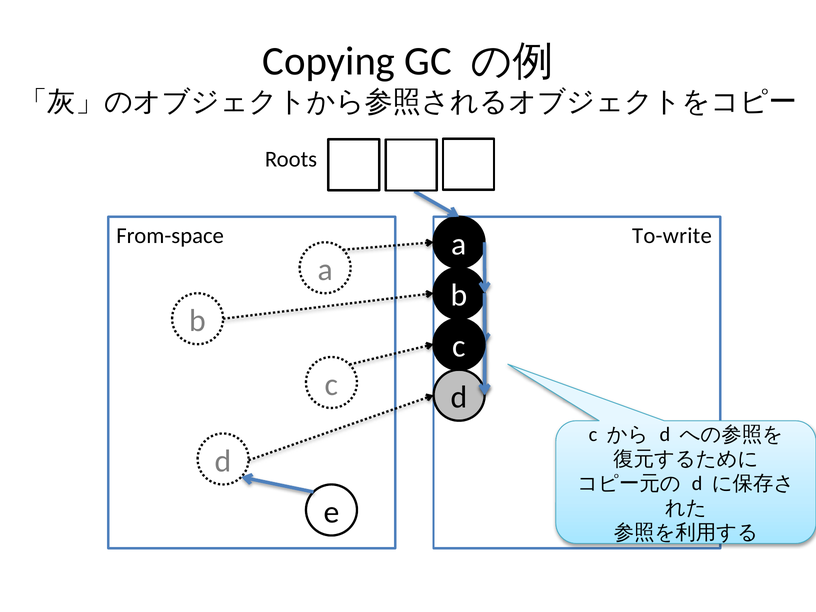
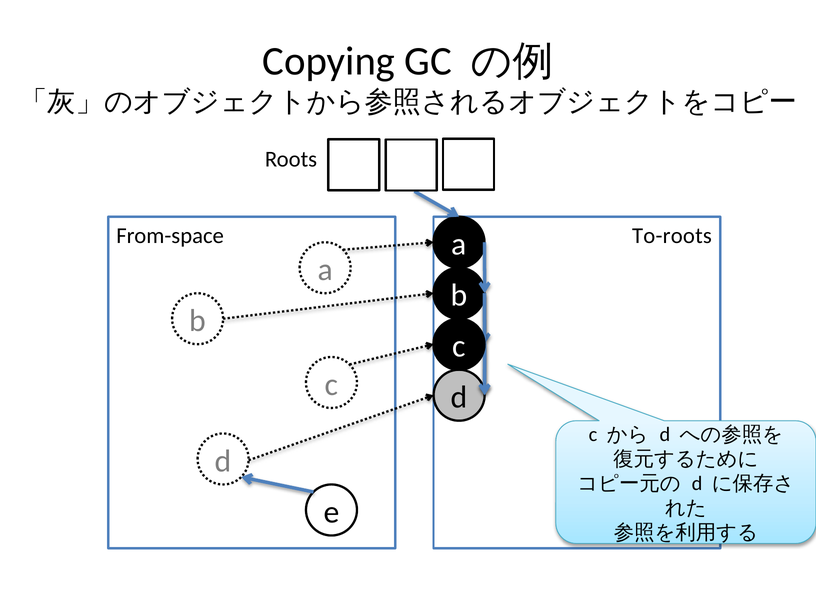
To-write: To-write -> To-roots (672, 236)
